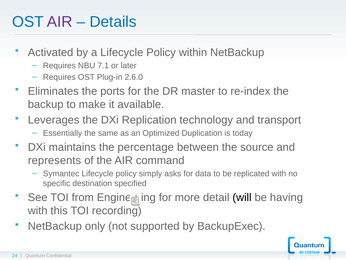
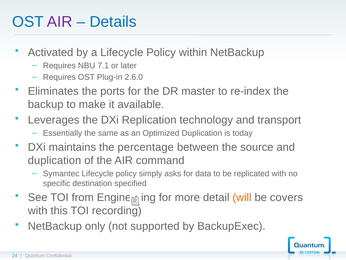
represents: represents -> duplication (55, 160)
will colour: black -> orange (242, 197)
having: having -> covers (286, 197)
